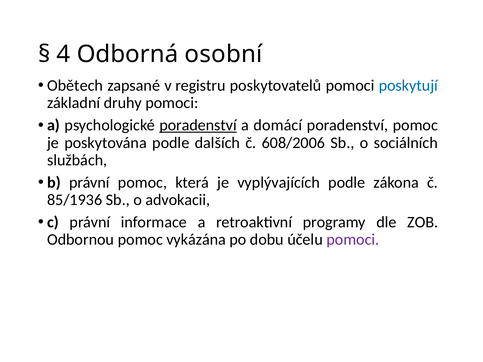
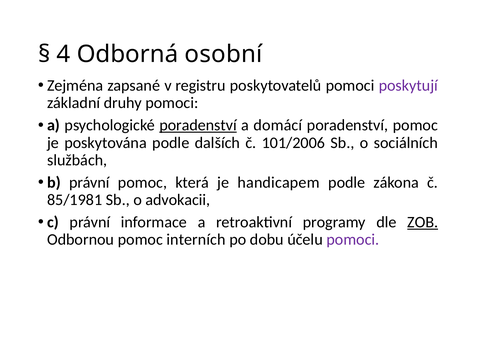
Obětech: Obětech -> Zejména (75, 86)
poskytují colour: blue -> purple (408, 86)
608/2006: 608/2006 -> 101/2006 (293, 143)
vyplývajících: vyplývajících -> handicapem (279, 183)
85/1936: 85/1936 -> 85/1981 (75, 200)
ZOB underline: none -> present (423, 222)
vykázána: vykázána -> interních (196, 240)
